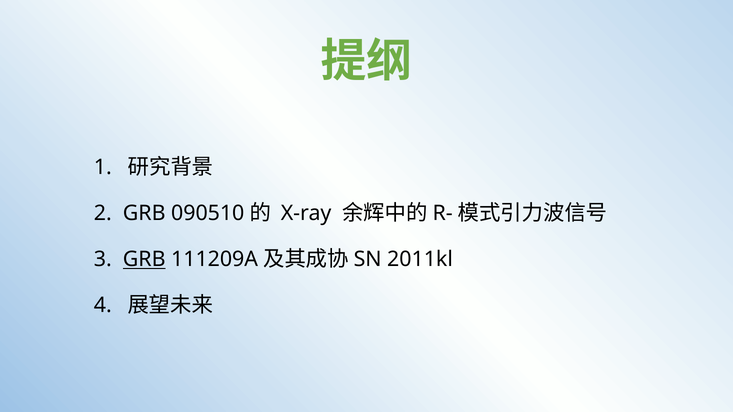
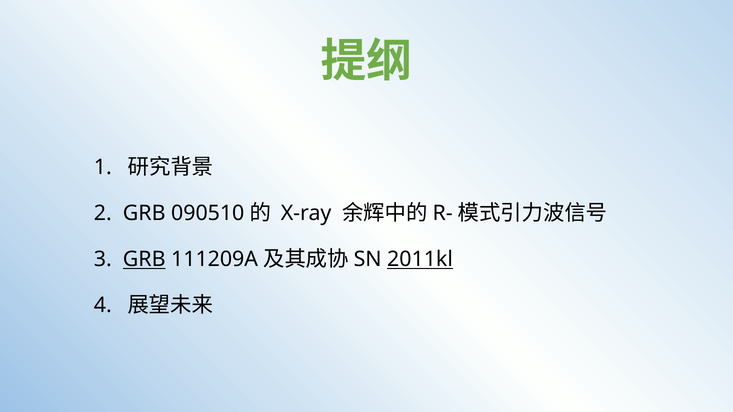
2011kl underline: none -> present (420, 259)
